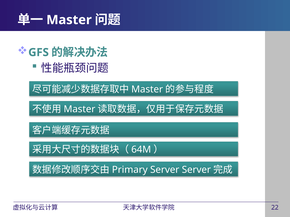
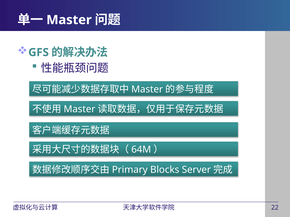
Server: Server -> Blocks (165, 170)
